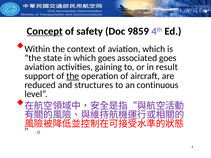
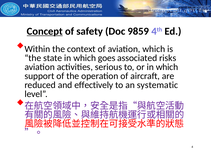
associated goes: goes -> risks (168, 58)
gaining: gaining -> serious (108, 67)
or in result: result -> which (167, 67)
the underline: present -> none (73, 76)
structures: structures -> effectively (94, 85)
continuous: continuous -> systematic (157, 85)
